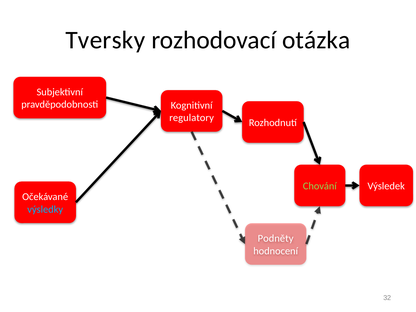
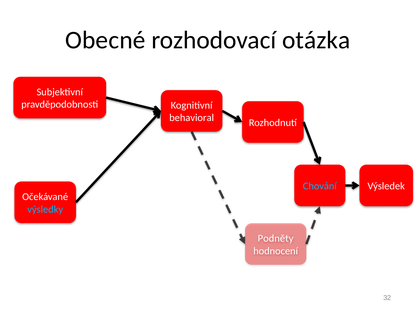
Tversky: Tversky -> Obecné (105, 40)
regulatory: regulatory -> behavioral (192, 118)
Chování colour: light green -> light blue (320, 186)
